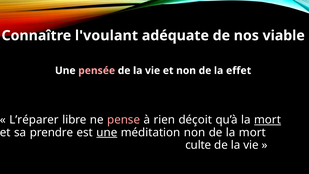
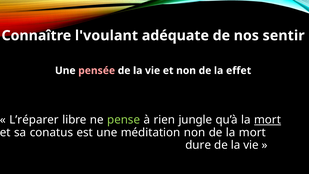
viable: viable -> sentir (284, 36)
pense colour: pink -> light green (124, 120)
déçoit: déçoit -> jungle (195, 120)
prendre: prendre -> conatus (51, 132)
une underline: present -> none (107, 132)
culte: culte -> dure (198, 145)
